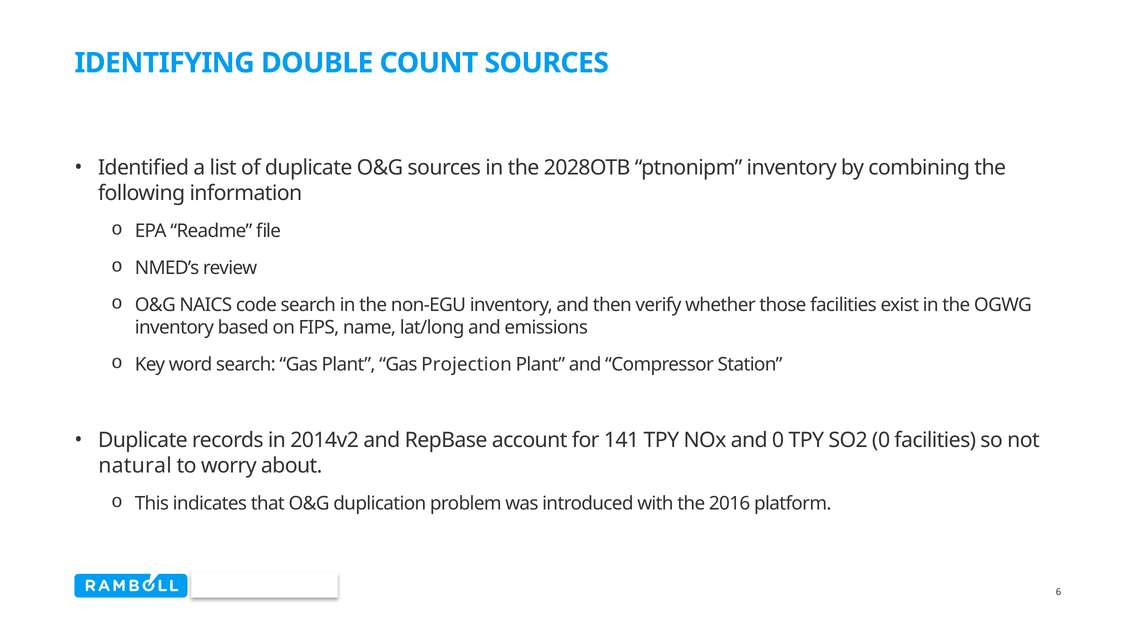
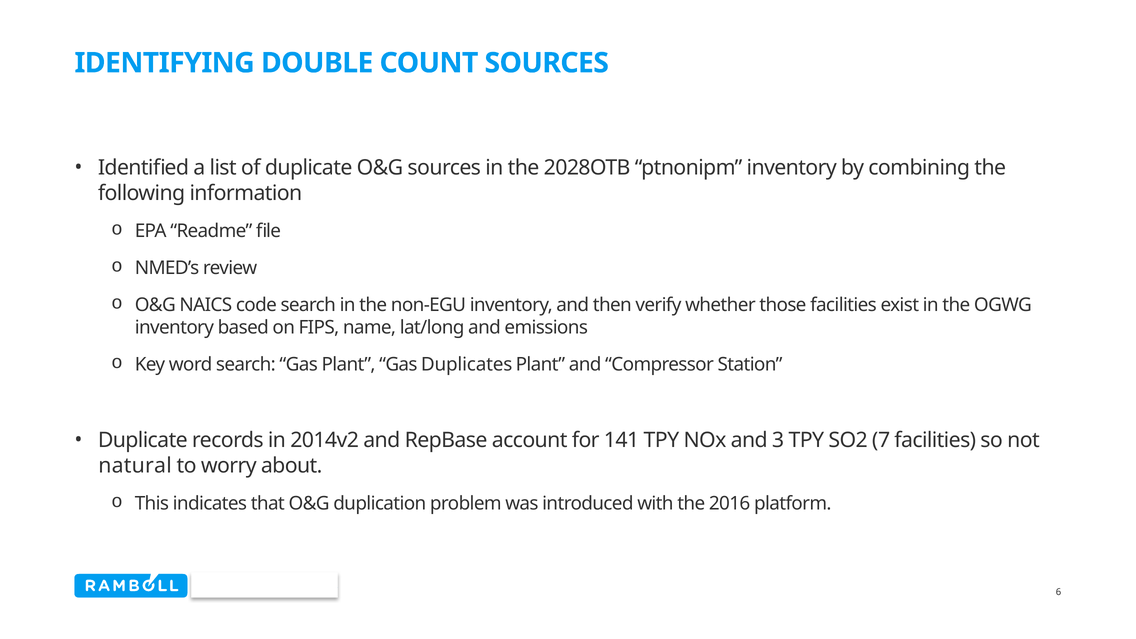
Projection: Projection -> Duplicates (467, 365)
and 0: 0 -> 3 (778, 440)
SO2 0: 0 -> 7 (881, 440)
